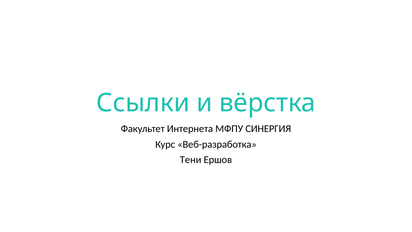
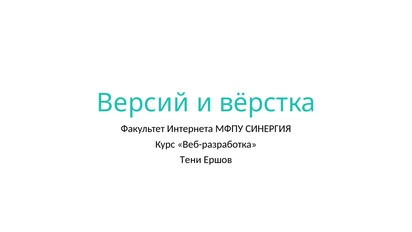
Ссылки: Ссылки -> Версий (143, 103)
